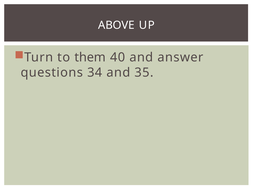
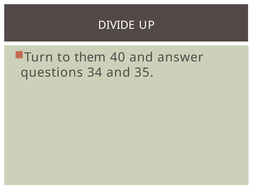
ABOVE: ABOVE -> DIVIDE (116, 25)
